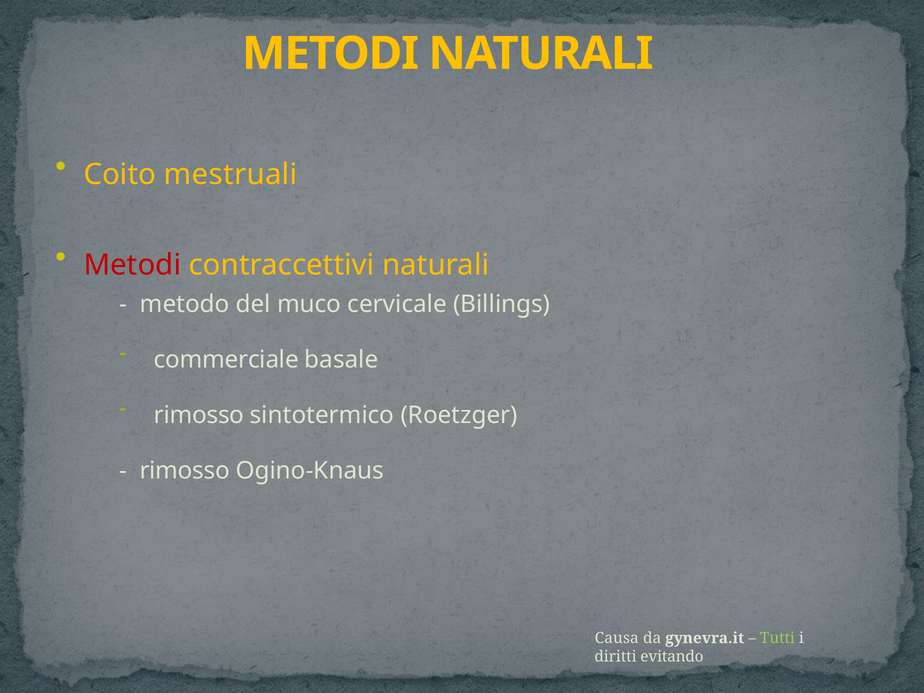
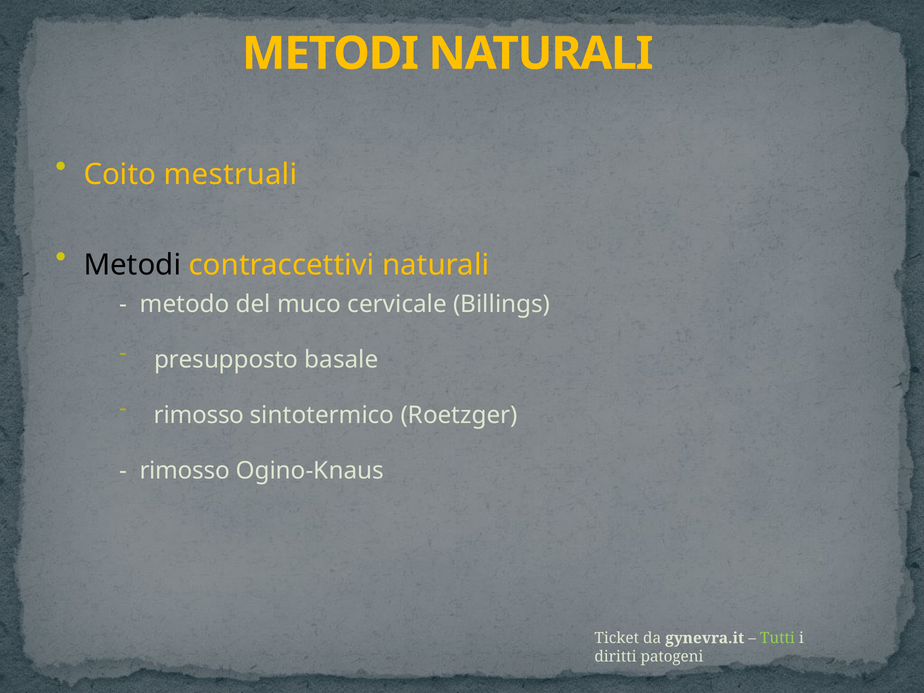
Metodi colour: red -> black (132, 265)
commerciale: commerciale -> presupposto (226, 360)
Causa: Causa -> Ticket (617, 638)
evitando: evitando -> patogeni (672, 657)
